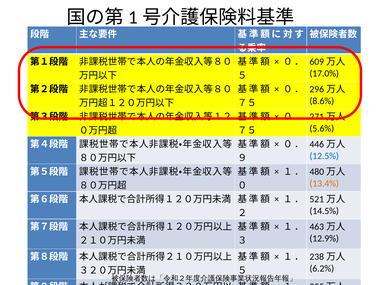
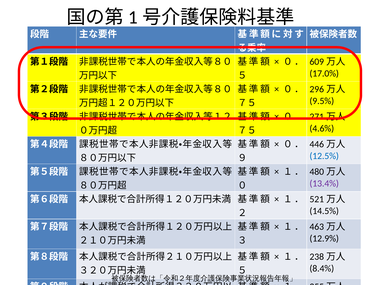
8.6%: 8.6% -> 9.5% (322, 101)
5.6%: 5.6% -> 4.6% (322, 129)
13.4% colour: orange -> purple (324, 184)
6.2%: 6.2% -> 8.4% (322, 269)
